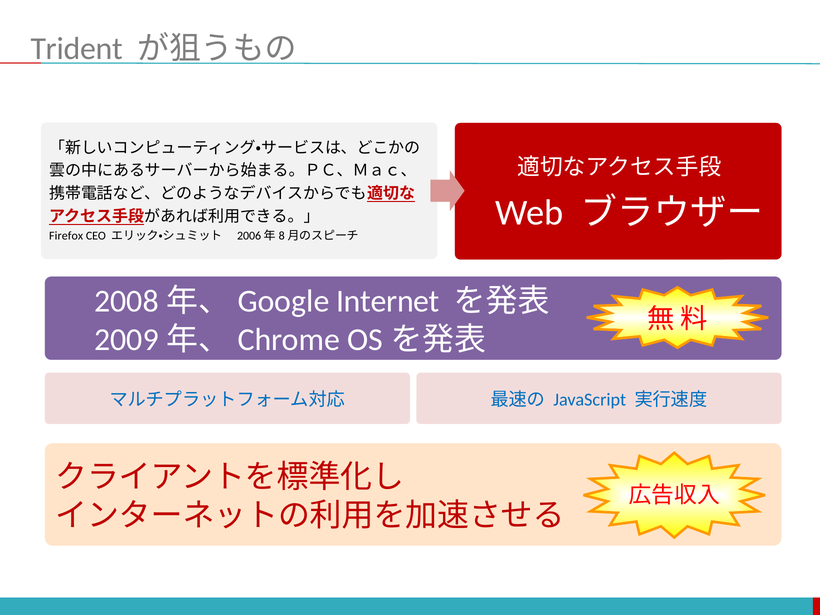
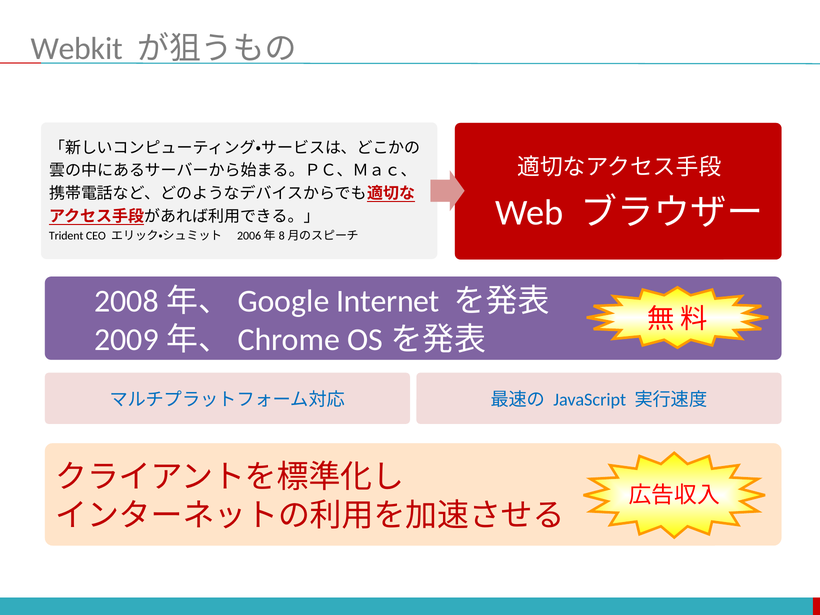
Trident: Trident -> Webkit (77, 49)
Firefox: Firefox -> Trident (66, 236)
